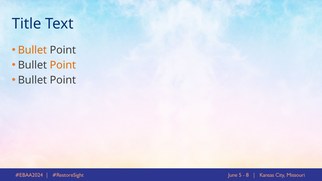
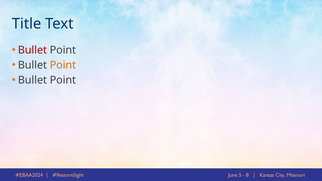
Bullet colour: orange -> red (32, 50)
